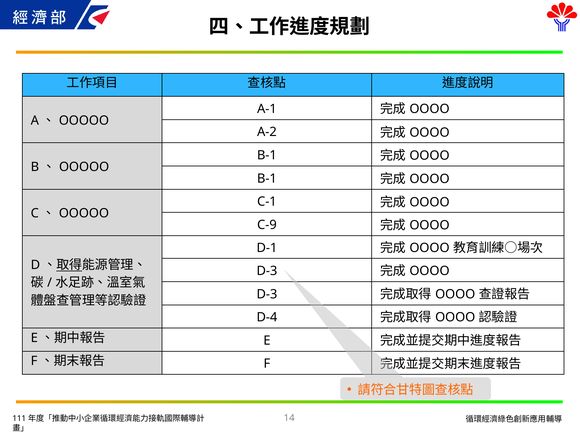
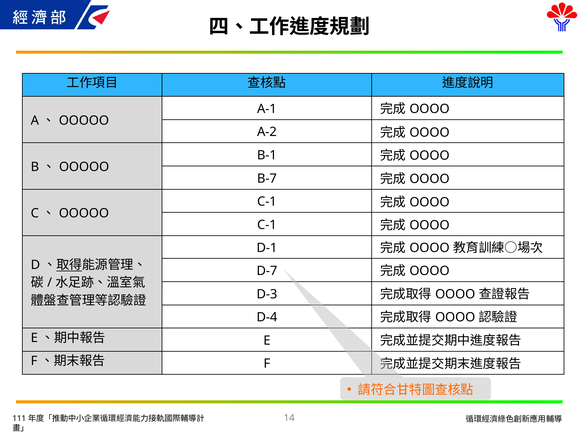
B-1: B-1 -> B-7 (267, 178)
C-9: C-9 -> C-1 (267, 225)
D-3: D-3 -> D-7 (267, 271)
